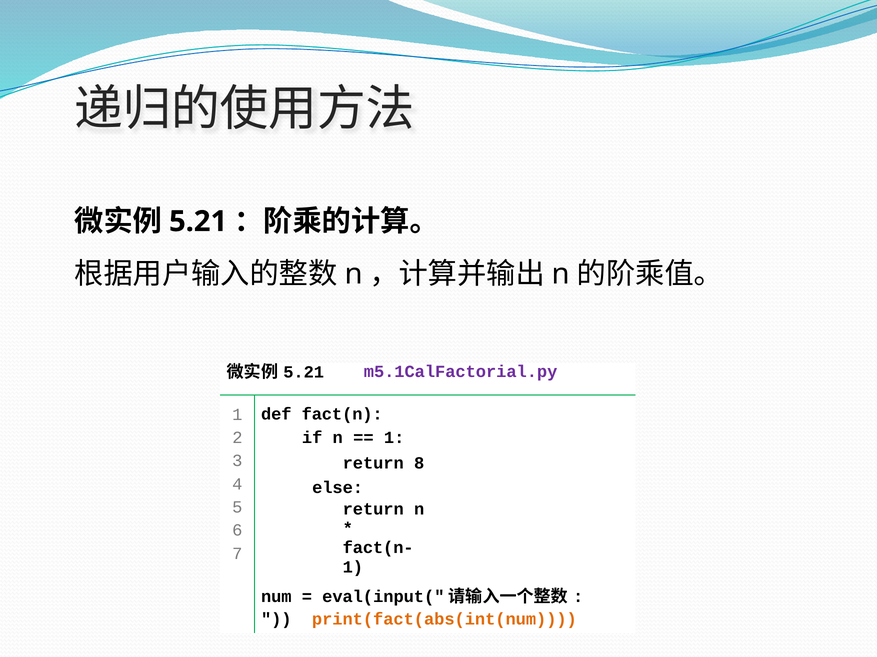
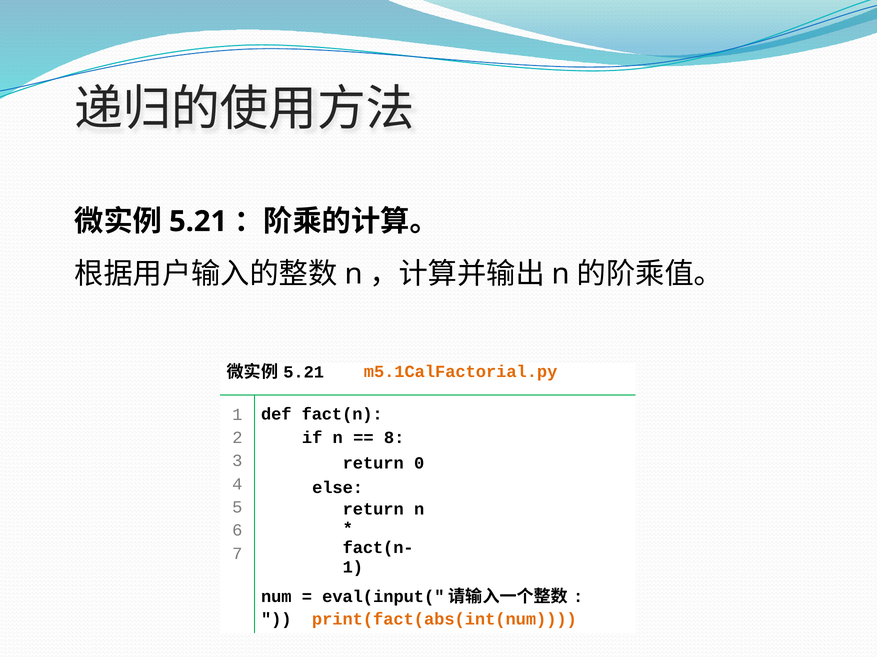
m5.1CalFactorial.py colour: purple -> orange (461, 372)
1: 1 -> 8 (394, 438)
8: 8 -> 0 (419, 464)
